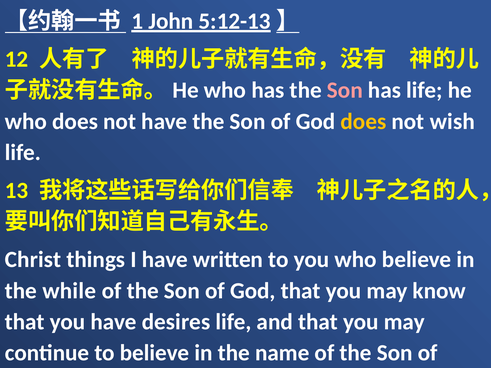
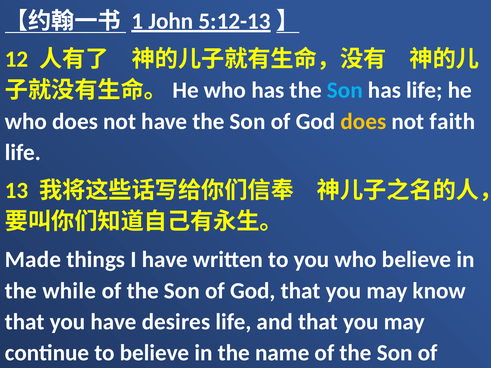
Son colour: pink -> light blue (345, 90)
wish: wish -> faith (452, 122)
Christ: Christ -> Made (33, 260)
